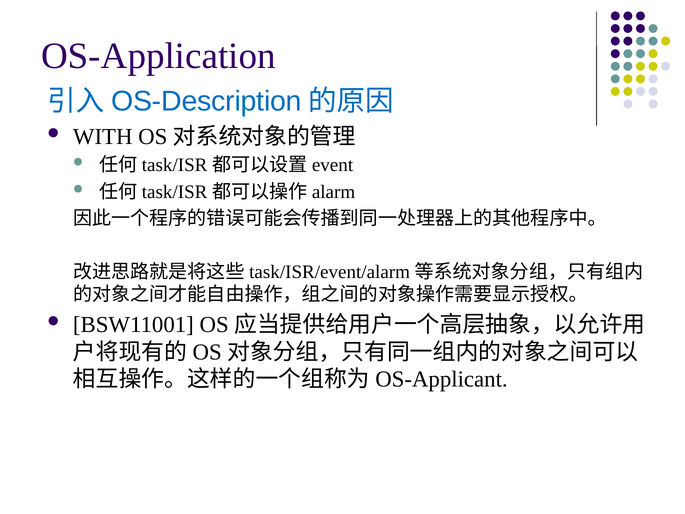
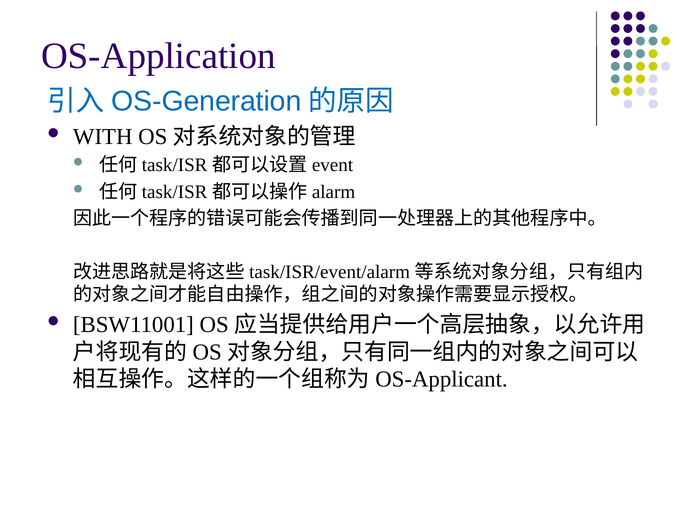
OS-Description: OS-Description -> OS-Generation (206, 101)
